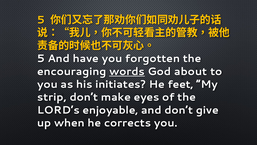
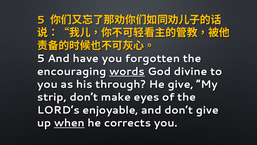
about: about -> divine (191, 71)
initiates: initiates -> through (121, 84)
He feet: feet -> give (181, 84)
when underline: none -> present (69, 123)
